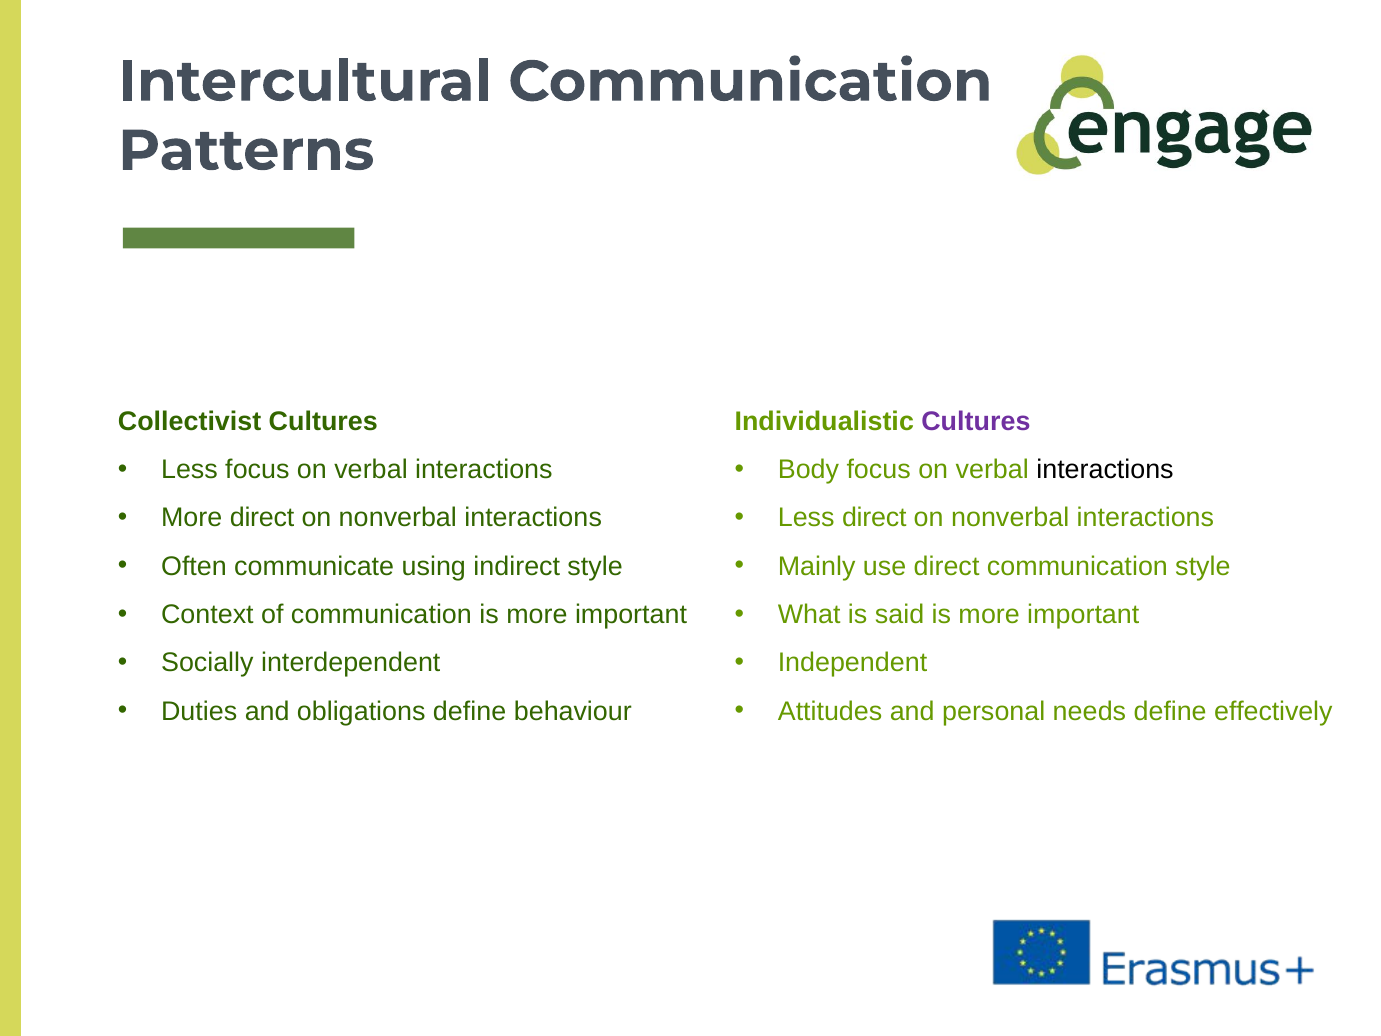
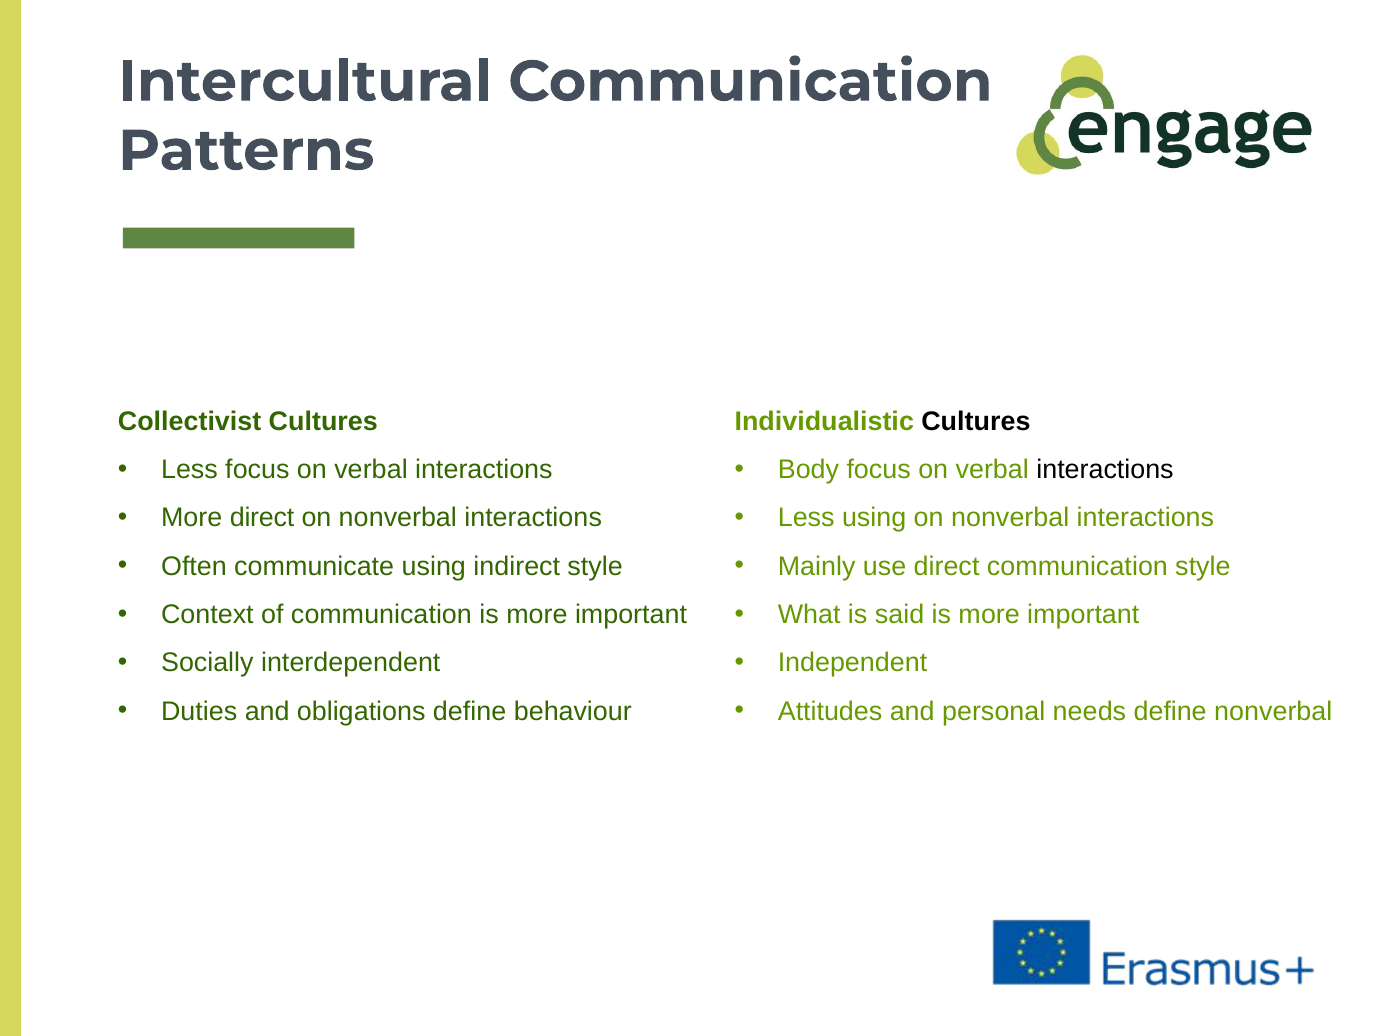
Cultures colour: purple -> black (976, 421)
Less direct: direct -> using (874, 518)
define effectively: effectively -> nonverbal (1273, 711)
